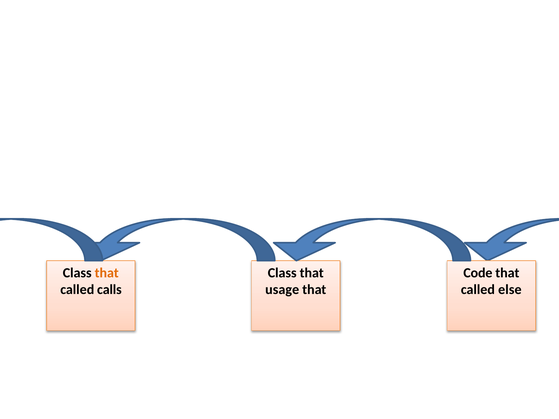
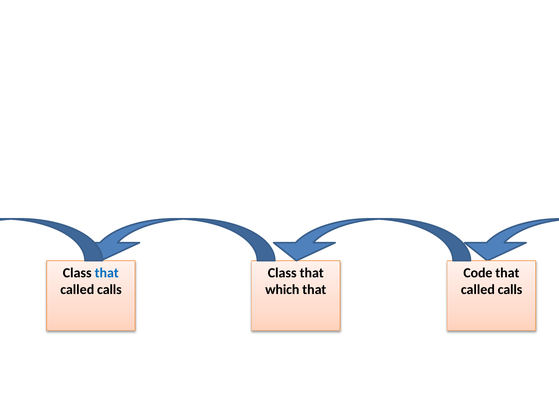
that colour: orange -> blue (107, 273)
usage: usage -> which (282, 290)
else: else -> calls (510, 290)
